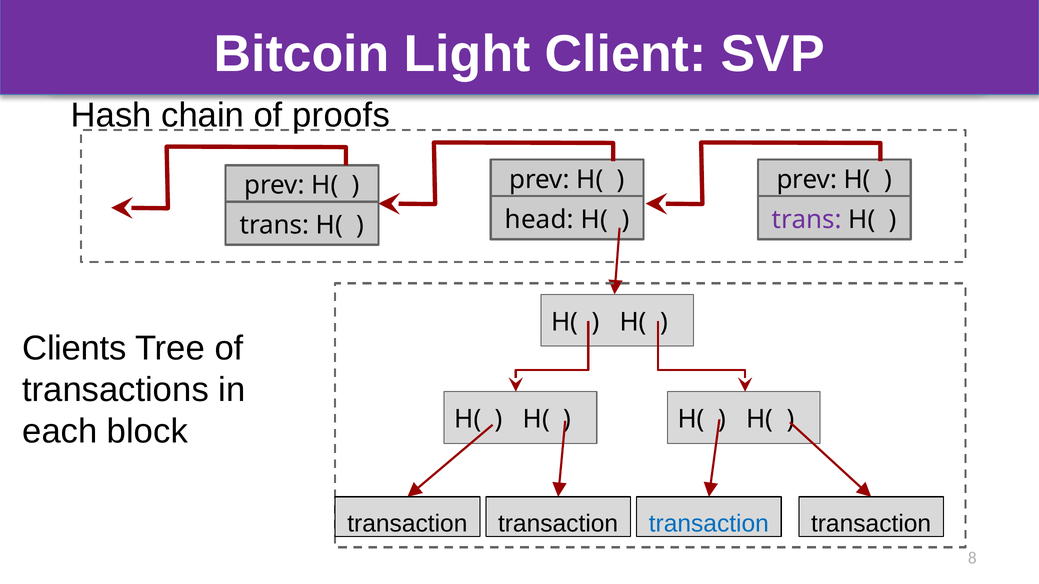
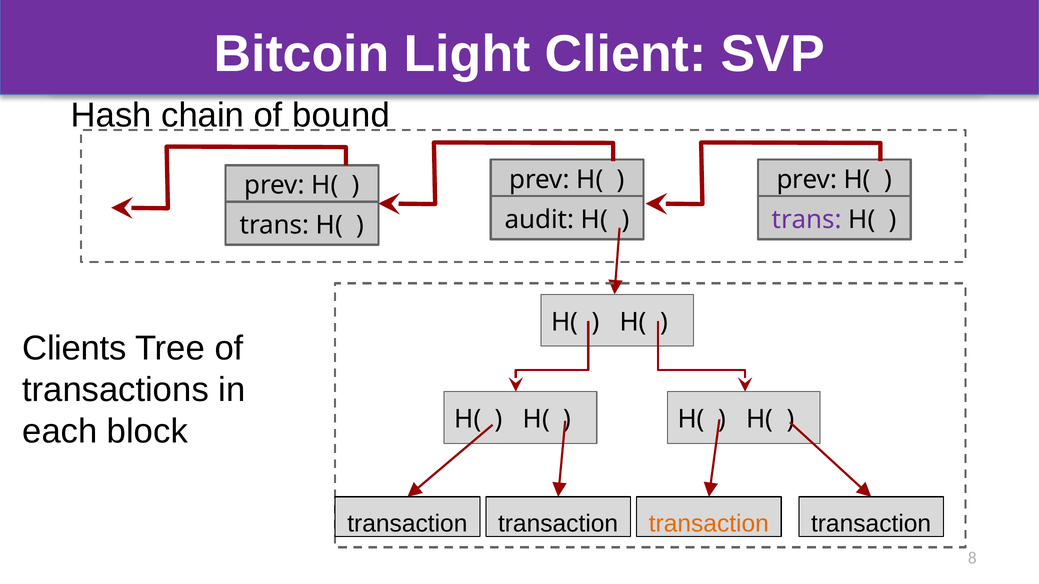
proofs: proofs -> bound (341, 115)
head: head -> audit (539, 220)
transaction colour: blue -> orange (709, 524)
